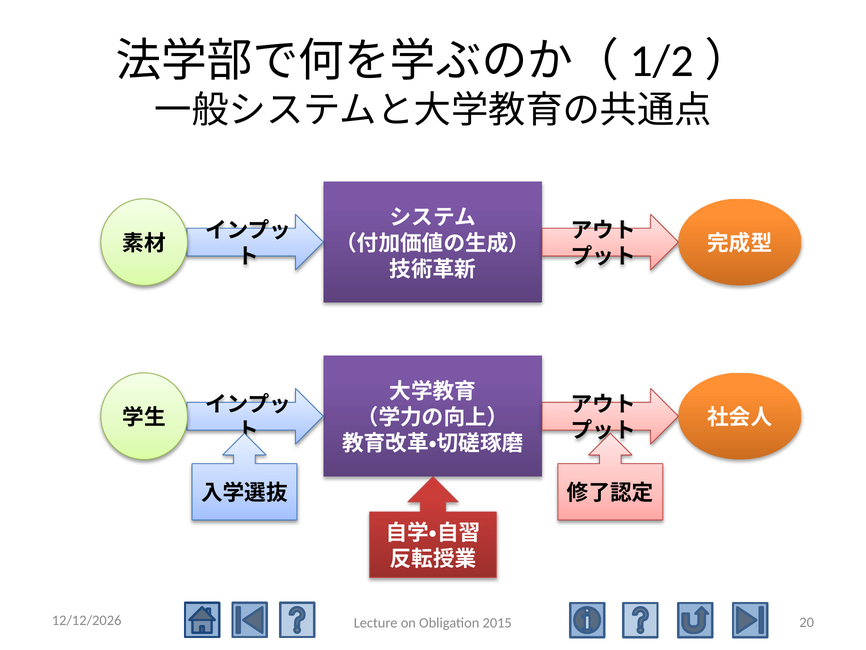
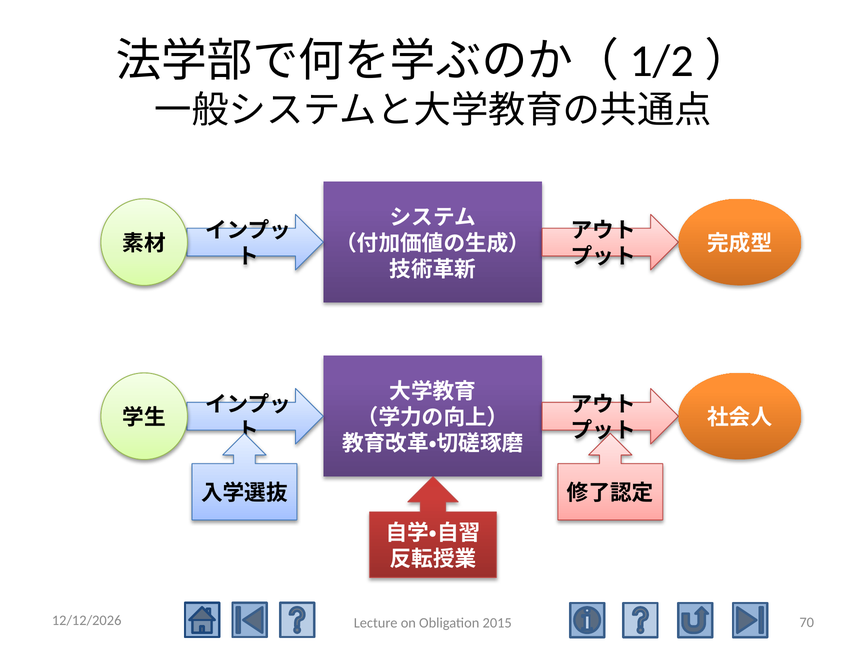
20: 20 -> 70 (807, 622)
